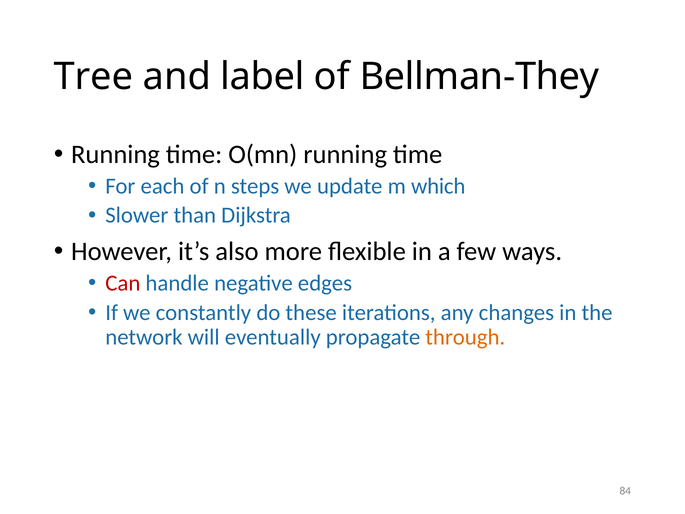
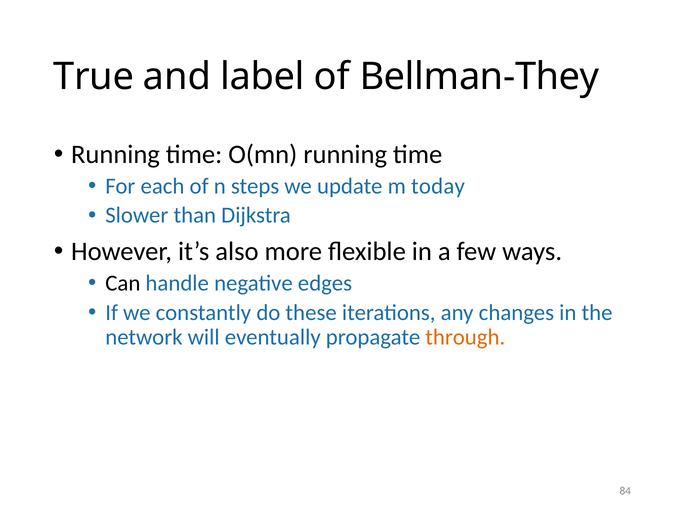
Tree: Tree -> True (94, 77)
which: which -> today (438, 186)
Can colour: red -> black (123, 283)
